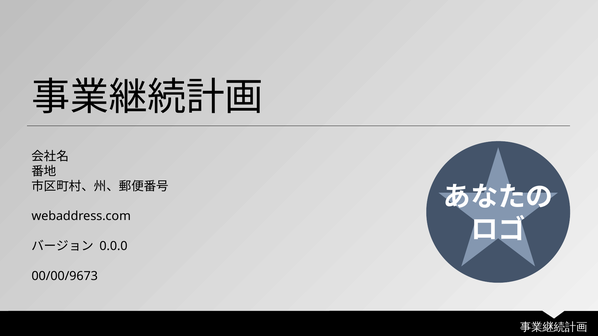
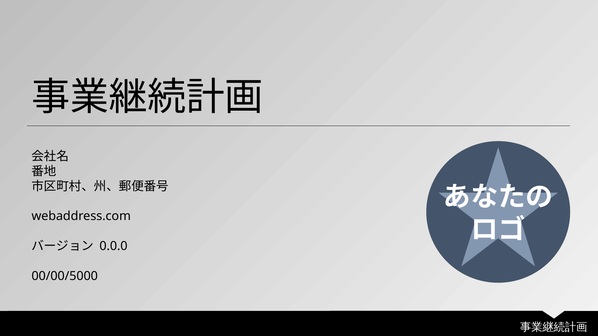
00/00/9673: 00/00/9673 -> 00/00/5000 (65, 276)
